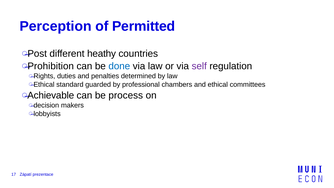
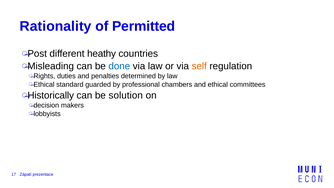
Perception: Perception -> Rationality (56, 26)
Prohibition: Prohibition -> Misleading (51, 66)
self colour: purple -> orange (199, 66)
Achievable: Achievable -> Historically (51, 95)
process: process -> solution (126, 95)
